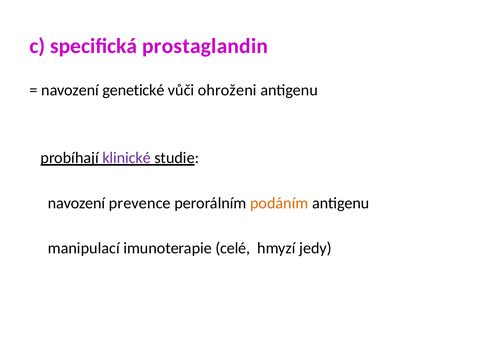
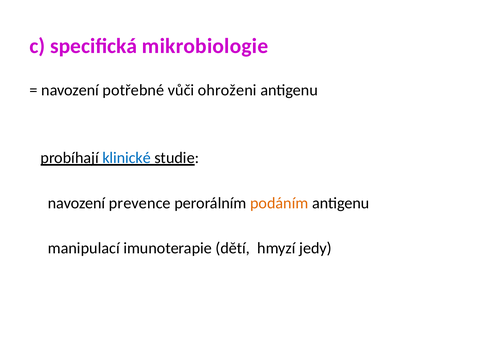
prostaglandin: prostaglandin -> mikrobiologie (205, 46)
genetické: genetické -> potřebné (133, 90)
klinické colour: purple -> blue (127, 158)
celé: celé -> dětí (233, 248)
